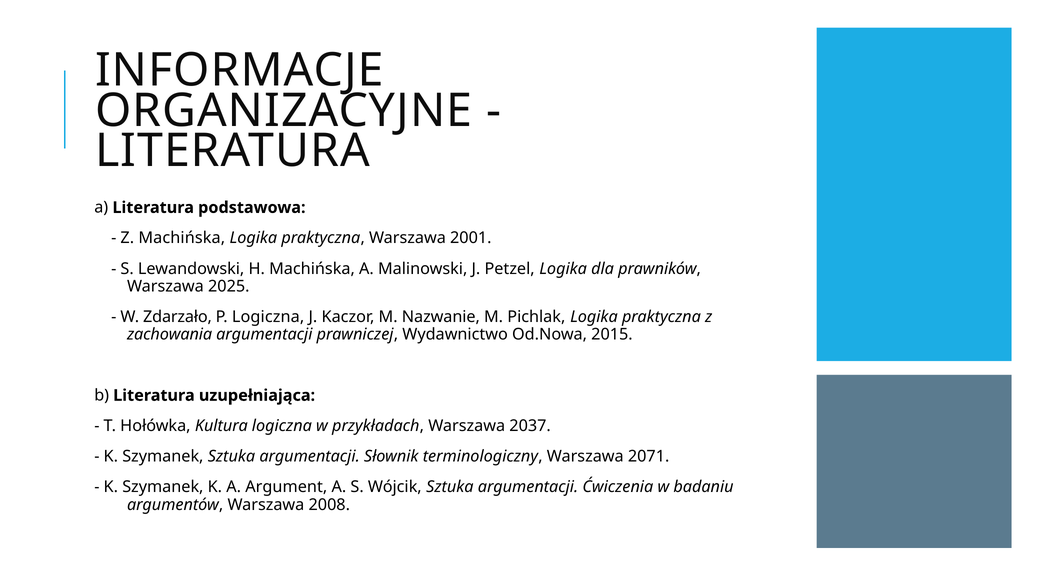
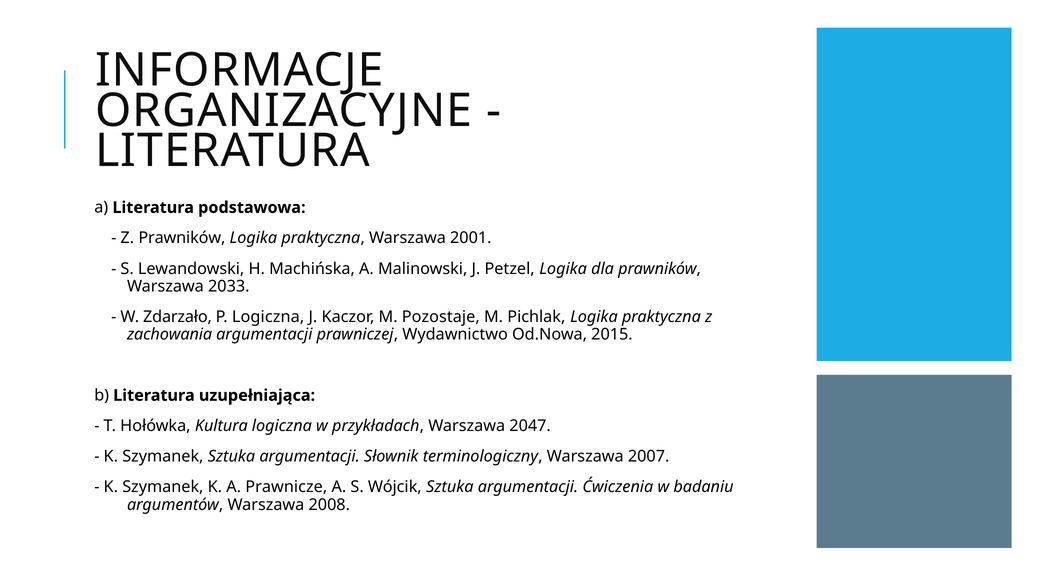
Z Machińska: Machińska -> Prawników (182, 238)
2025: 2025 -> 2033 (229, 286)
Nazwanie: Nazwanie -> Pozostaje (441, 316)
2037: 2037 -> 2047 (530, 426)
2071: 2071 -> 2007 (649, 456)
Argument: Argument -> Prawnicze (286, 487)
